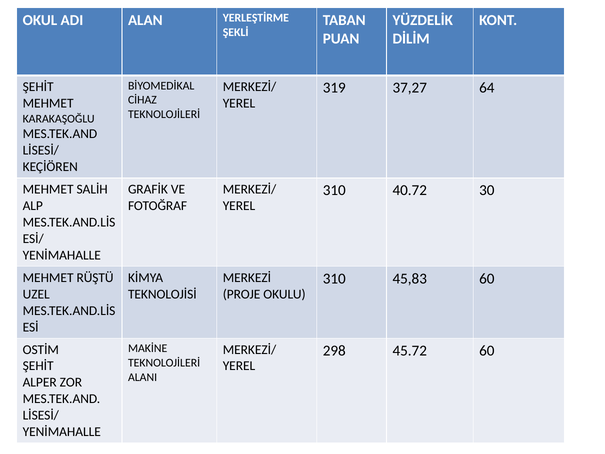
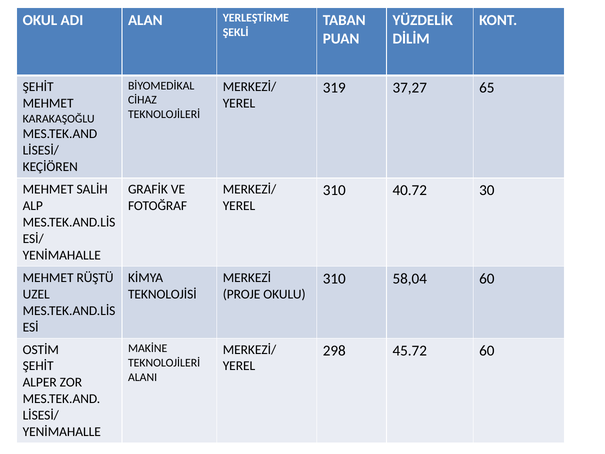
64: 64 -> 65 (487, 88)
45,83: 45,83 -> 58,04 (410, 279)
